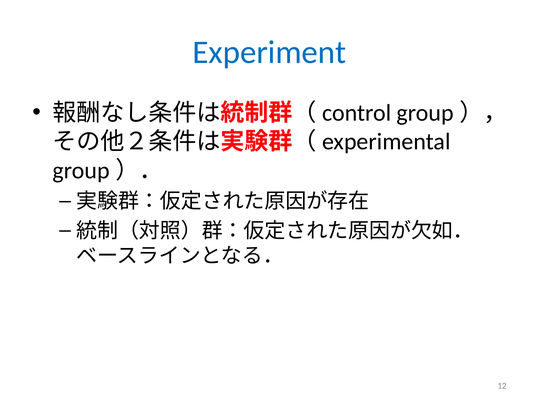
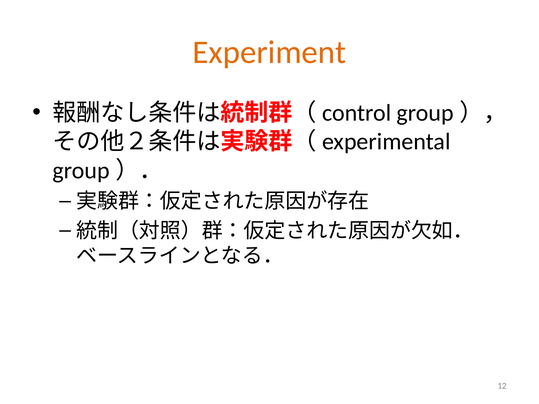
Experiment colour: blue -> orange (269, 52)
